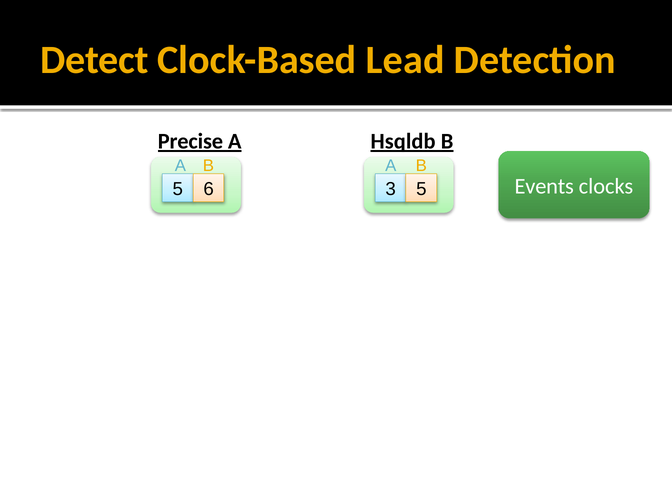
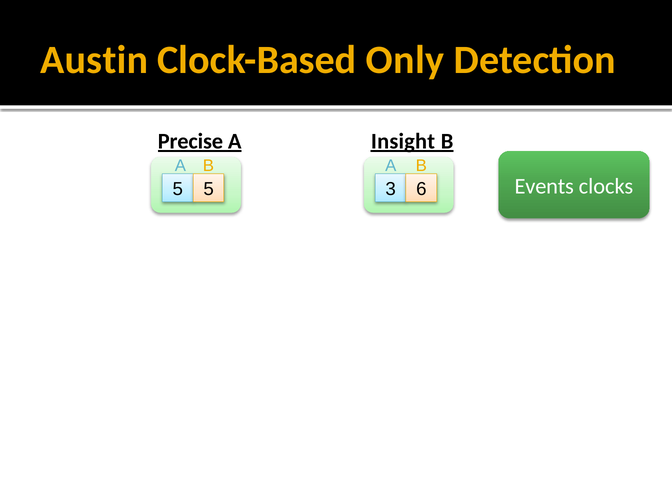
Detect: Detect -> Austin (94, 60)
Lead: Lead -> Only (405, 60)
Hsqldb: Hsqldb -> Insight (403, 142)
5 6: 6 -> 5 (209, 189)
3 5: 5 -> 6 (421, 189)
